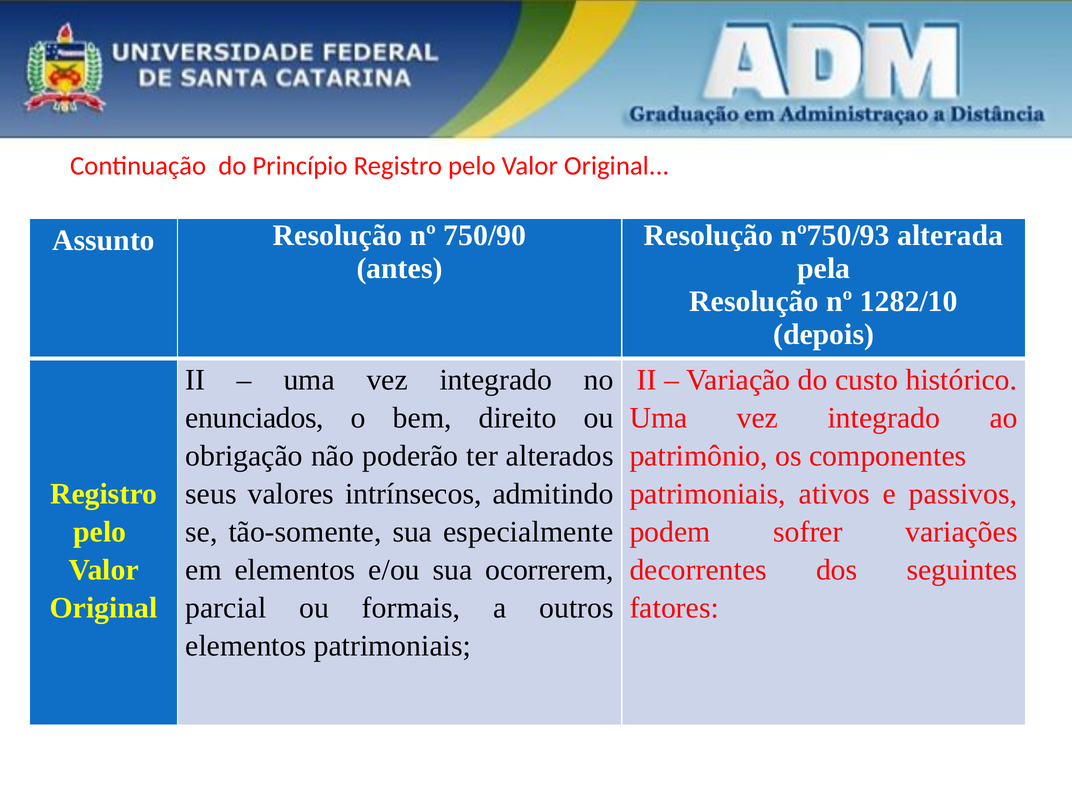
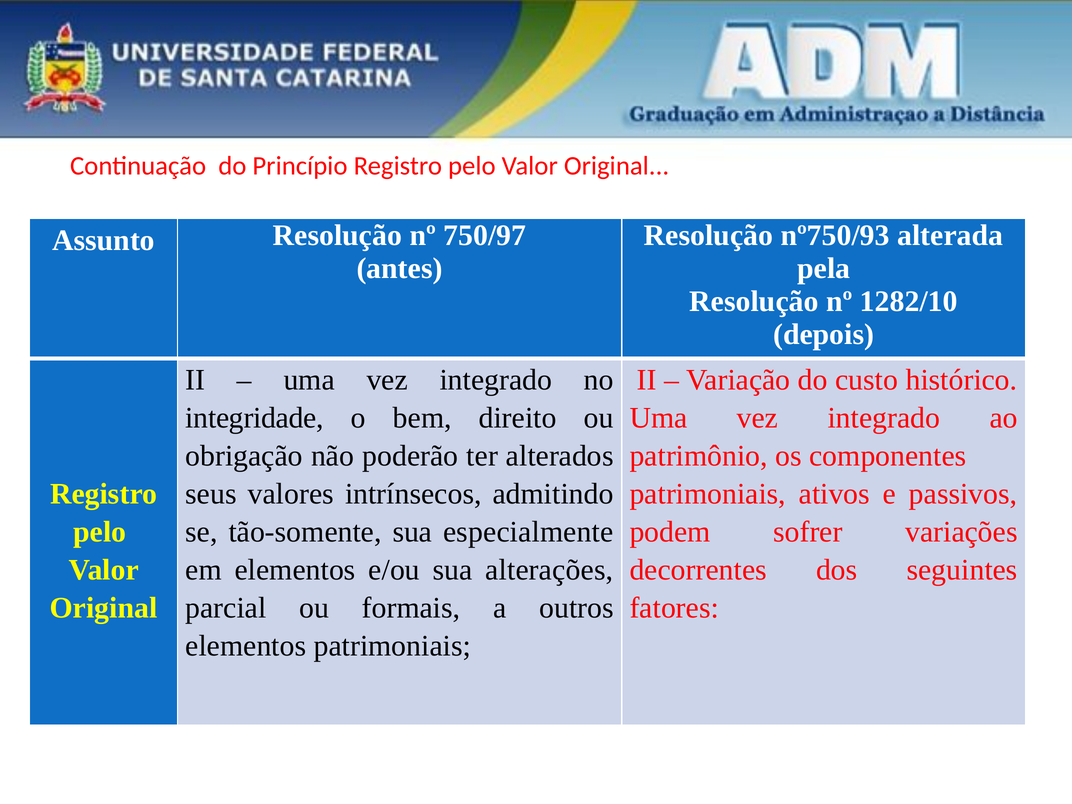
750/90: 750/90 -> 750/97 (485, 235)
enunciados: enunciados -> integridade (255, 418)
ocorrerem: ocorrerem -> alterações (549, 570)
